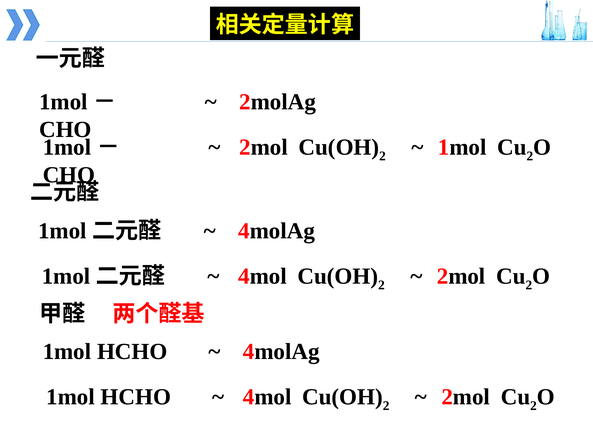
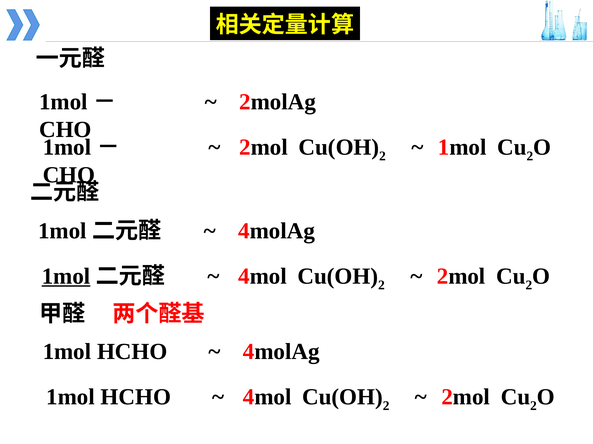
1mol underline: none -> present (66, 277)
